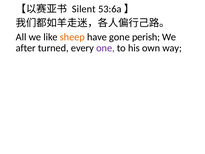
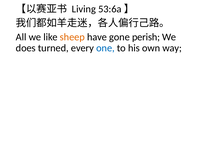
Silent: Silent -> Living (84, 9)
after: after -> does (26, 48)
one colour: purple -> blue (105, 48)
